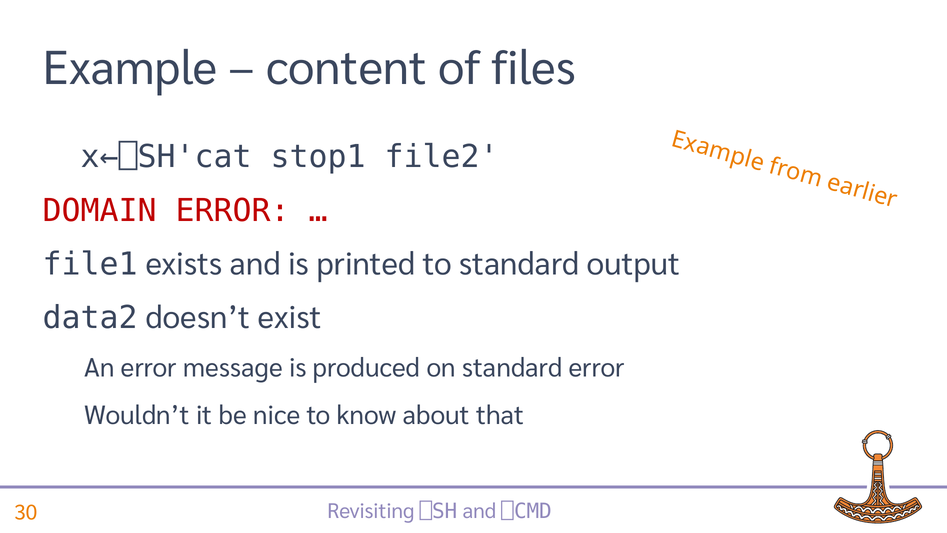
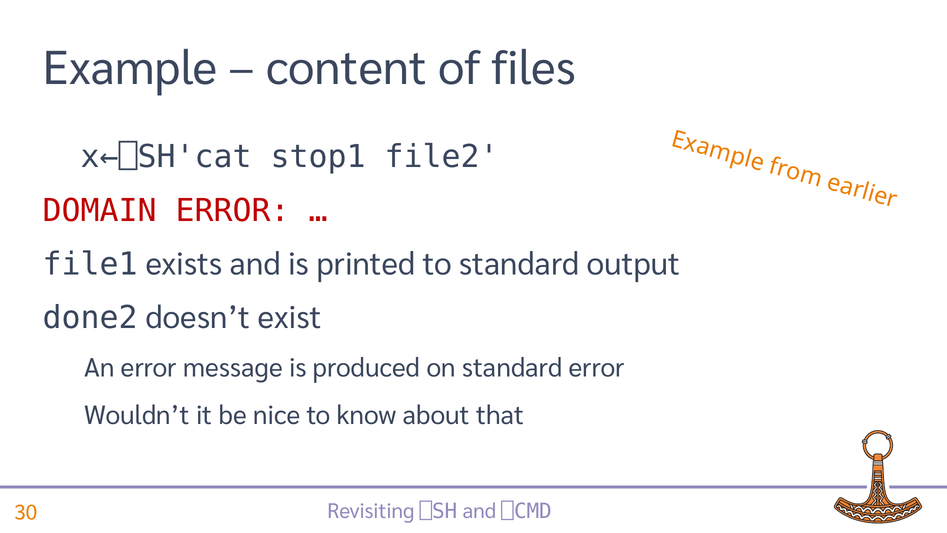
data2: data2 -> done2 (90, 318)
